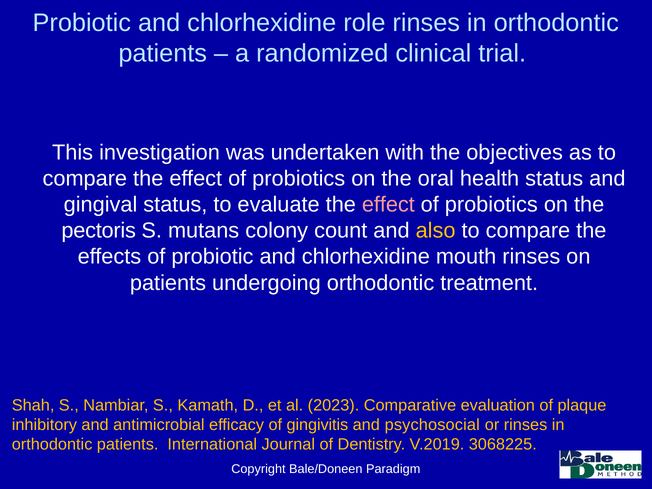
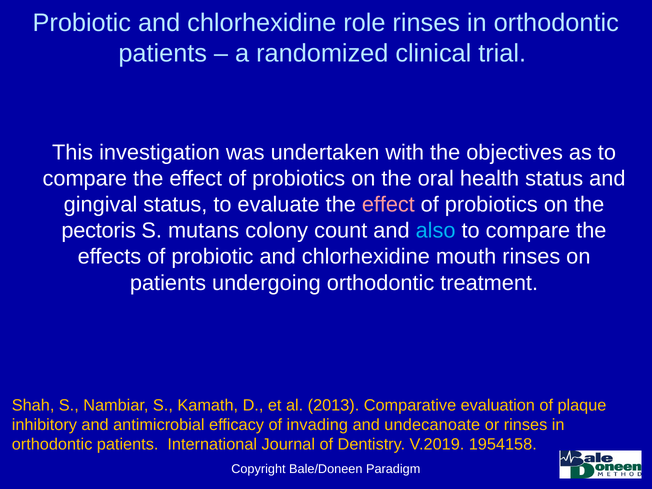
also colour: yellow -> light blue (436, 231)
2023: 2023 -> 2013 (333, 405)
gingivitis: gingivitis -> invading (317, 425)
psychosocial: psychosocial -> undecanoate (432, 425)
3068225: 3068225 -> 1954158 (503, 444)
